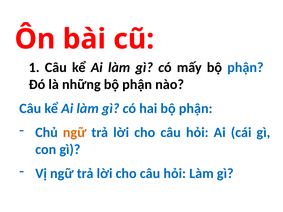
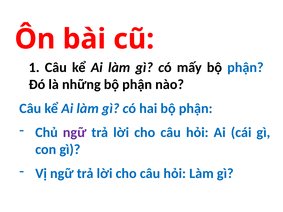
ngữ colour: orange -> purple (75, 133)
